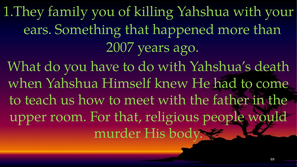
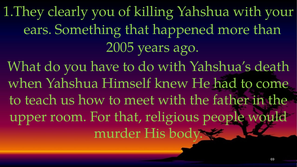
family: family -> clearly (68, 12)
2007: 2007 -> 2005 (120, 47)
